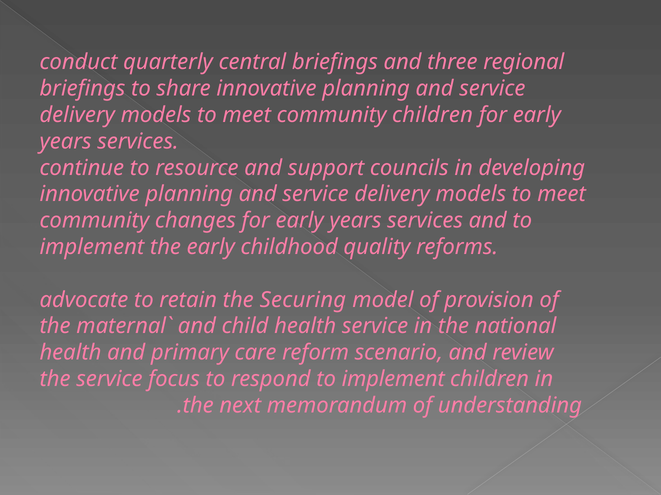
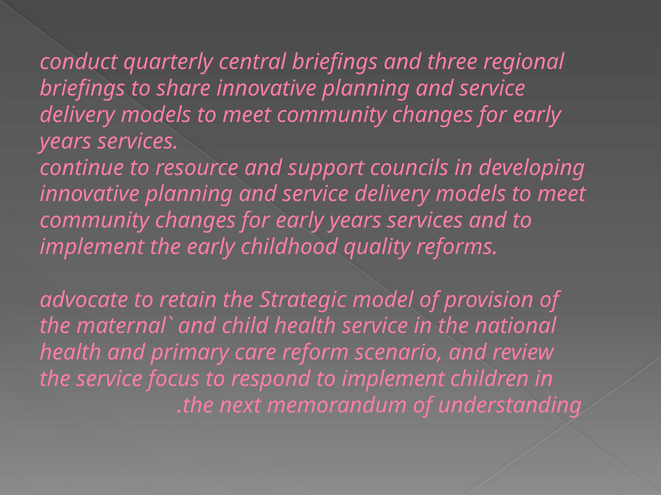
children: children -> changes (433, 115)
Securing: Securing -> Strategic (303, 300)
